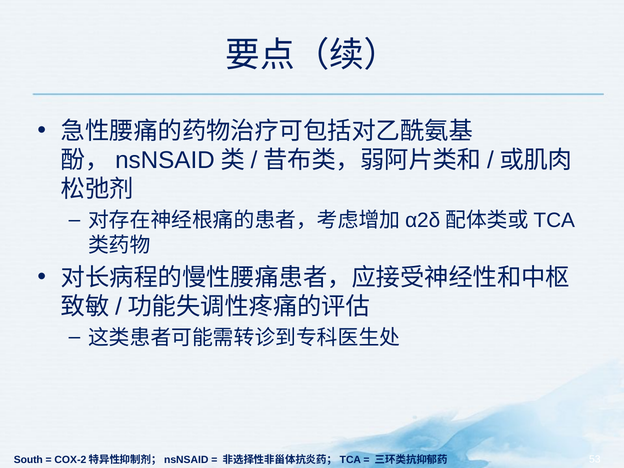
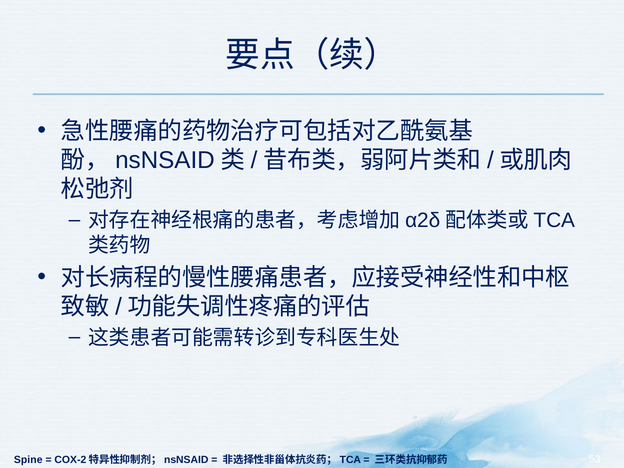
South: South -> Spine (28, 460)
